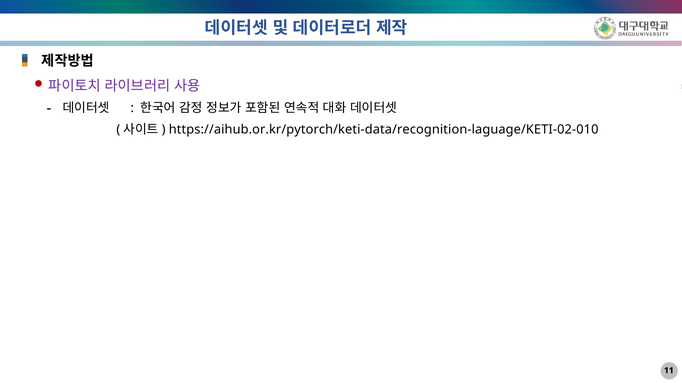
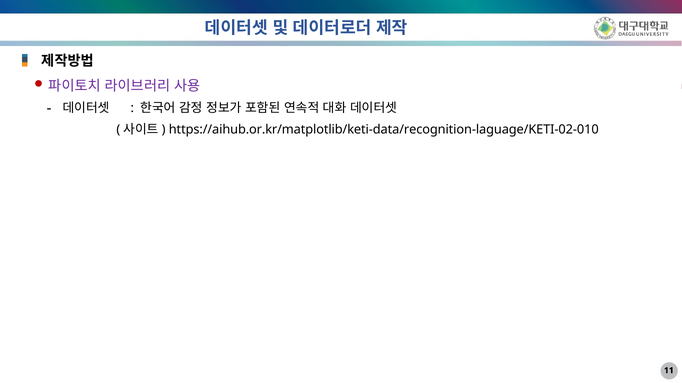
https://aihub.or.kr/pytorch/keti-data/recognition-laguage/KETI-02-010: https://aihub.or.kr/pytorch/keti-data/recognition-laguage/KETI-02-010 -> https://aihub.or.kr/matplotlib/keti-data/recognition-laguage/KETI-02-010 (384, 130)
